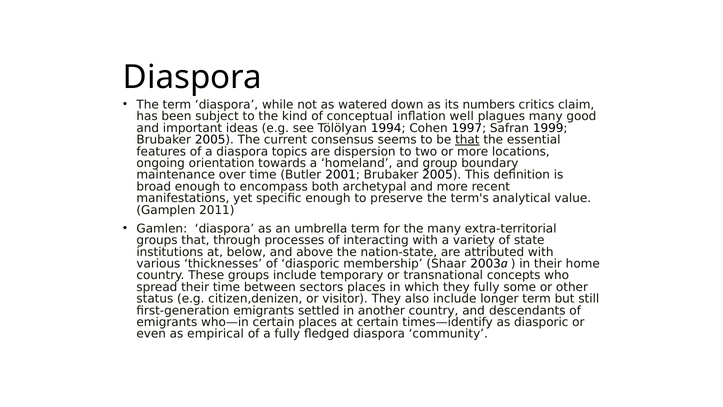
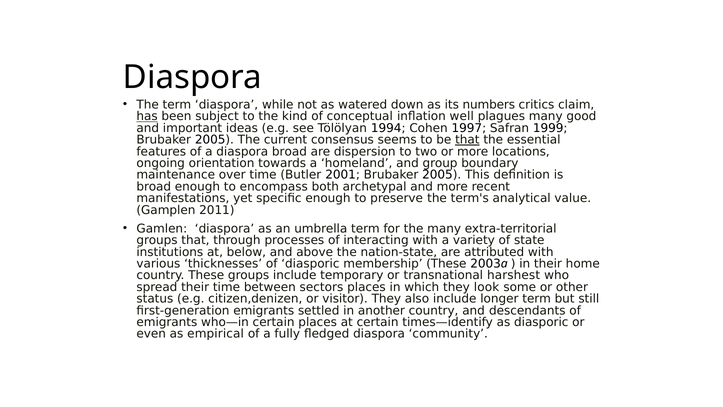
has underline: none -> present (147, 116)
diaspora topics: topics -> broad (289, 151)
membership Shaar: Shaar -> These (446, 264)
concepts: concepts -> harshest (514, 275)
they fully: fully -> look (487, 287)
